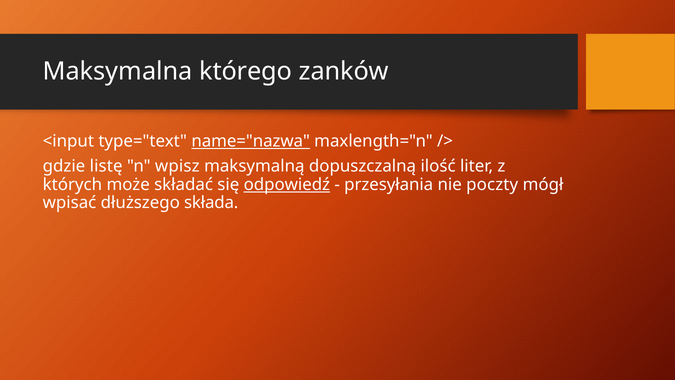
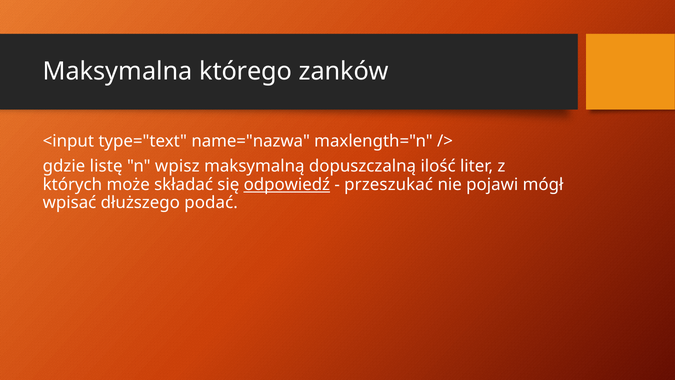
name="nazwa underline: present -> none (251, 141)
przesyłania: przesyłania -> przeszukać (389, 184)
poczty: poczty -> pojawi (492, 184)
składa: składa -> podać (211, 203)
